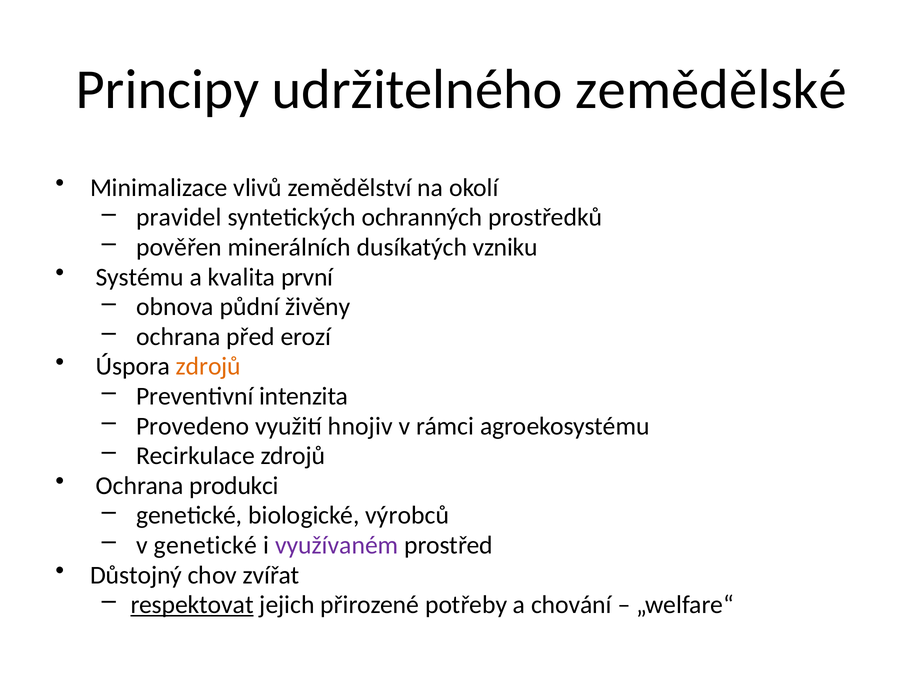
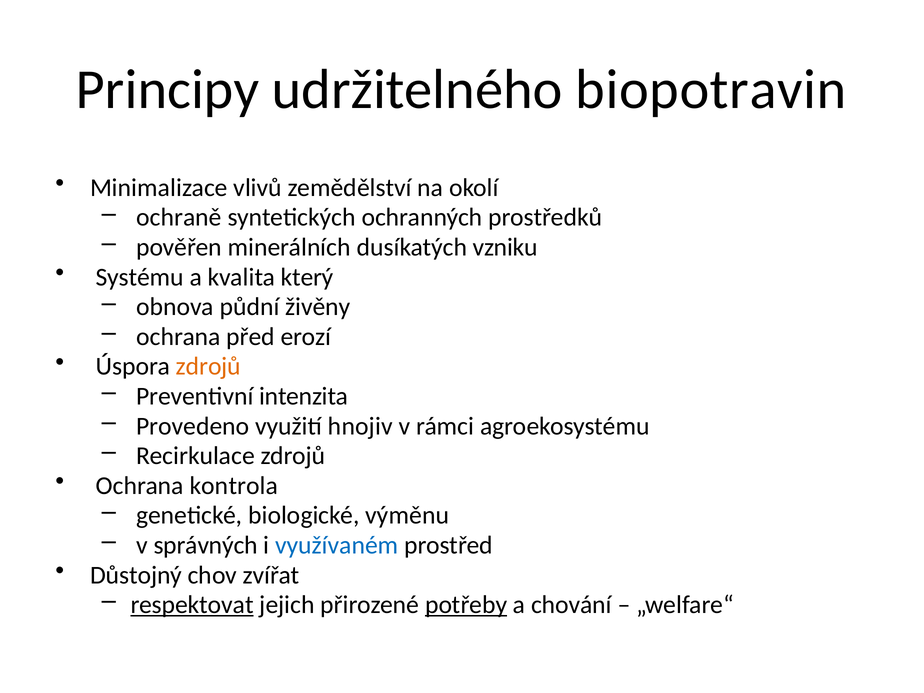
zemědělské: zemědělské -> biopotravin (711, 89)
pravidel: pravidel -> ochraně (179, 218)
první: první -> který (307, 277)
produkci: produkci -> kontrola (234, 486)
výrobců: výrobců -> výměnu (407, 515)
v genetické: genetické -> správných (206, 545)
využívaném colour: purple -> blue (337, 545)
potřeby underline: none -> present (466, 605)
